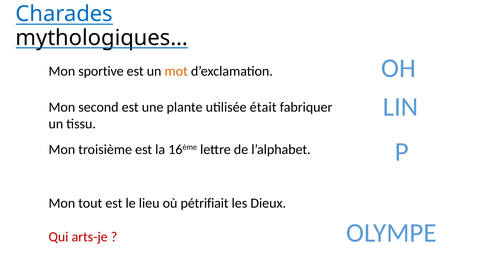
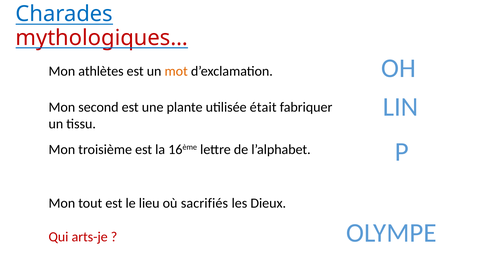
mythologiques… colour: black -> red (102, 38)
sportive: sportive -> athlètes (101, 71)
pétrifiait: pétrifiait -> sacrifiés (204, 203)
